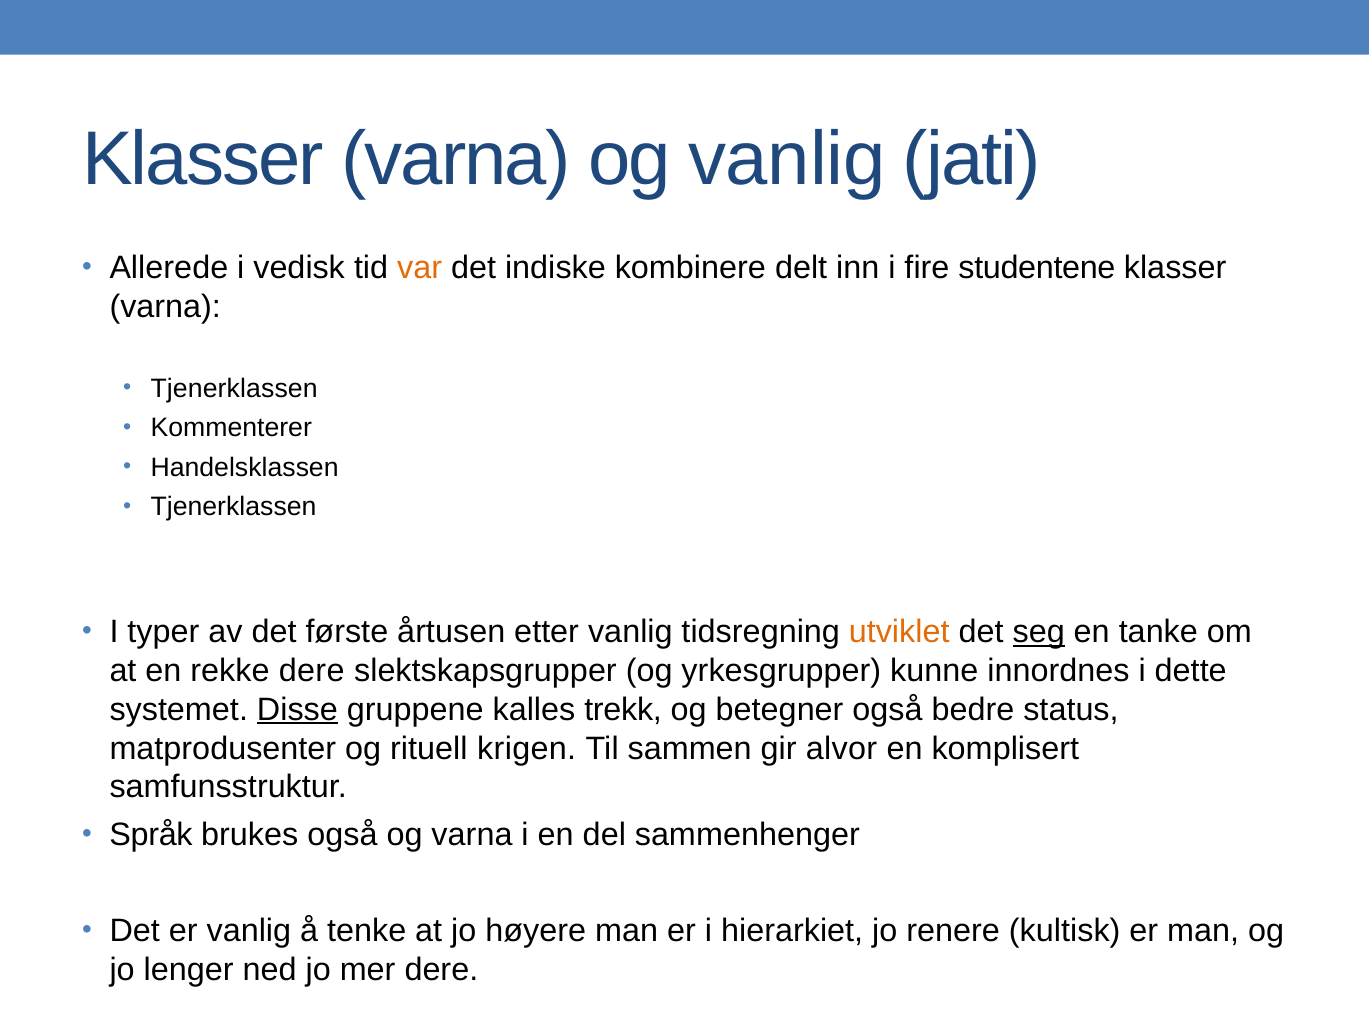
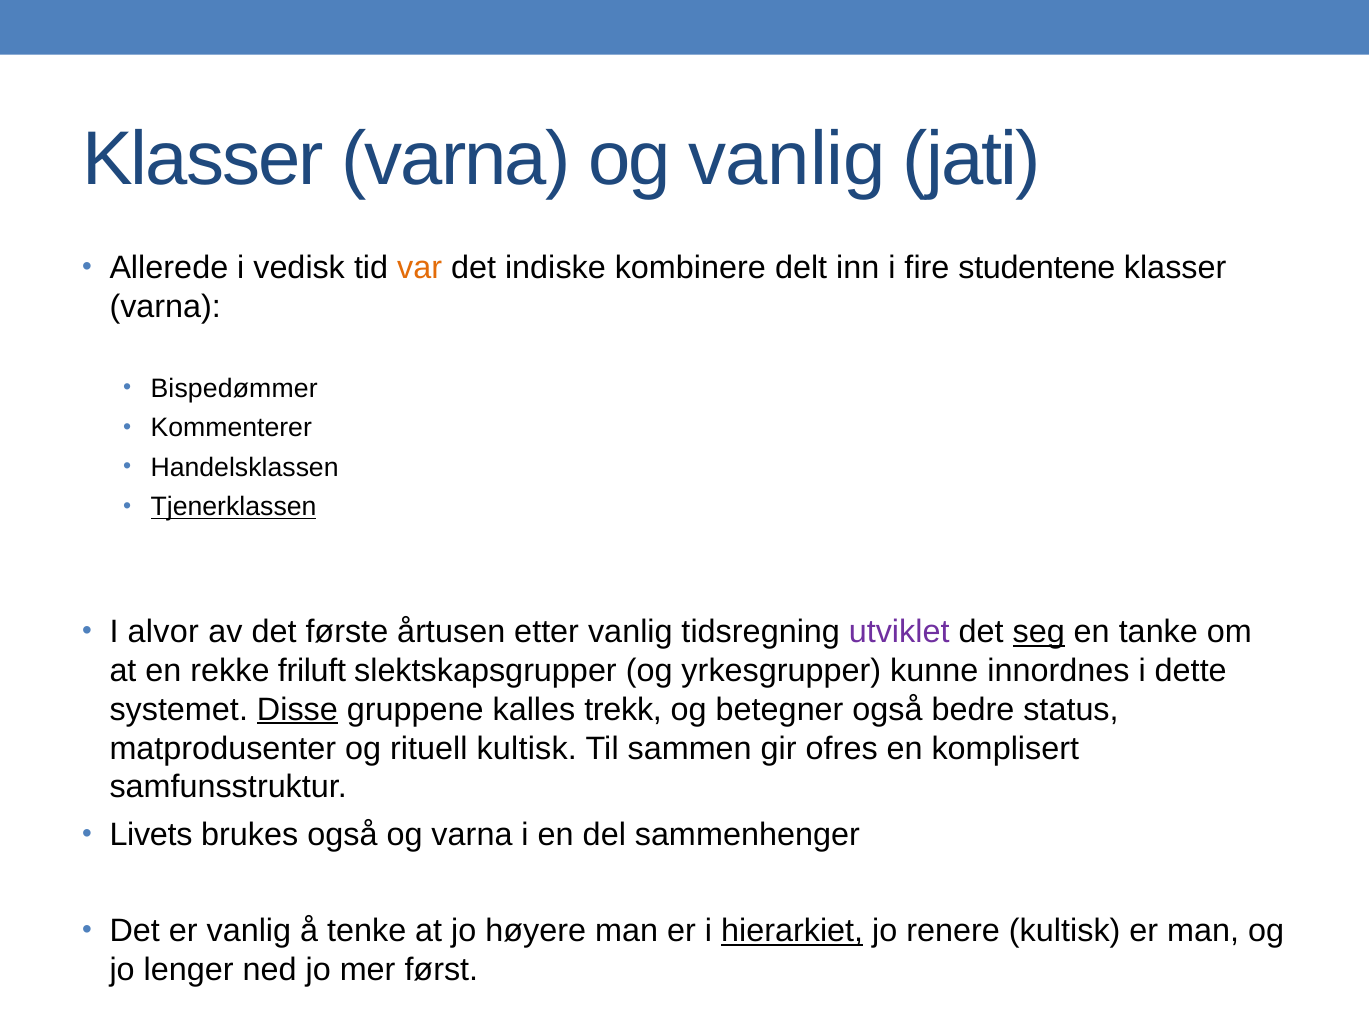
Tjenerklassen: Tjenerklassen -> Bispedømmer (234, 388)
Tjenerklassen underline: none -> present (234, 507)
typer: typer -> alvor (163, 632)
utviklet colour: orange -> purple (899, 632)
rekke dere: dere -> friluft (312, 671)
rituell krigen: krigen -> kultisk (527, 748)
alvor: alvor -> ofres (842, 748)
Språk: Språk -> Livets (151, 835)
hierarkiet underline: none -> present (792, 931)
mer dere: dere -> først (441, 970)
